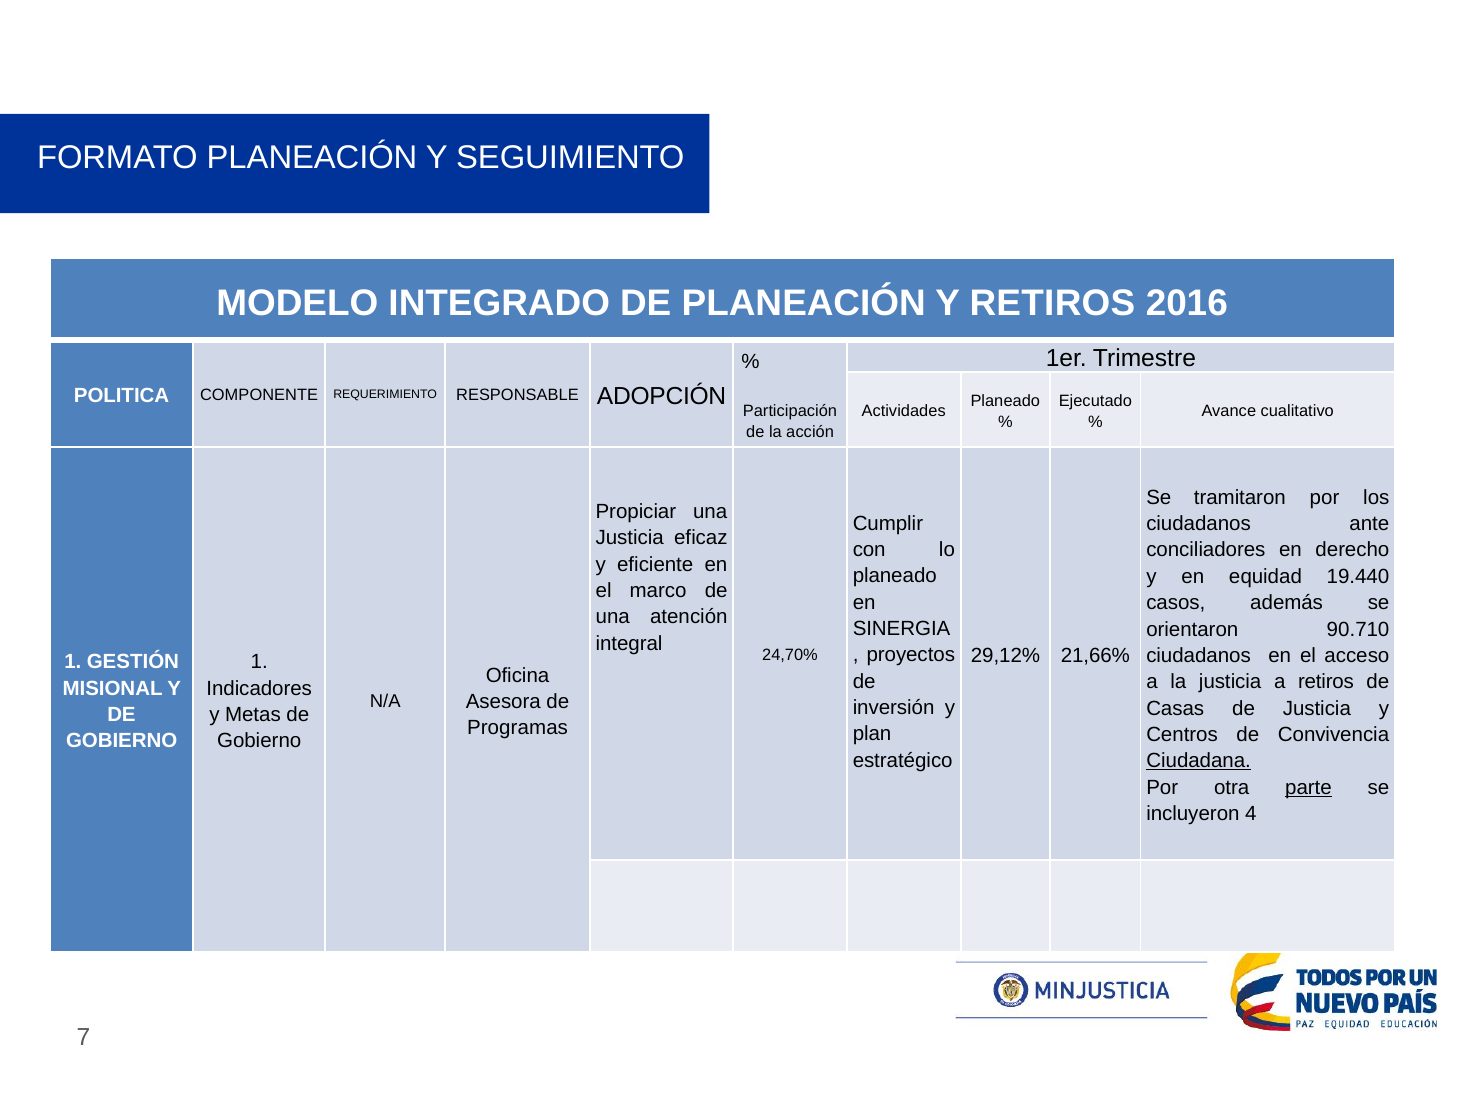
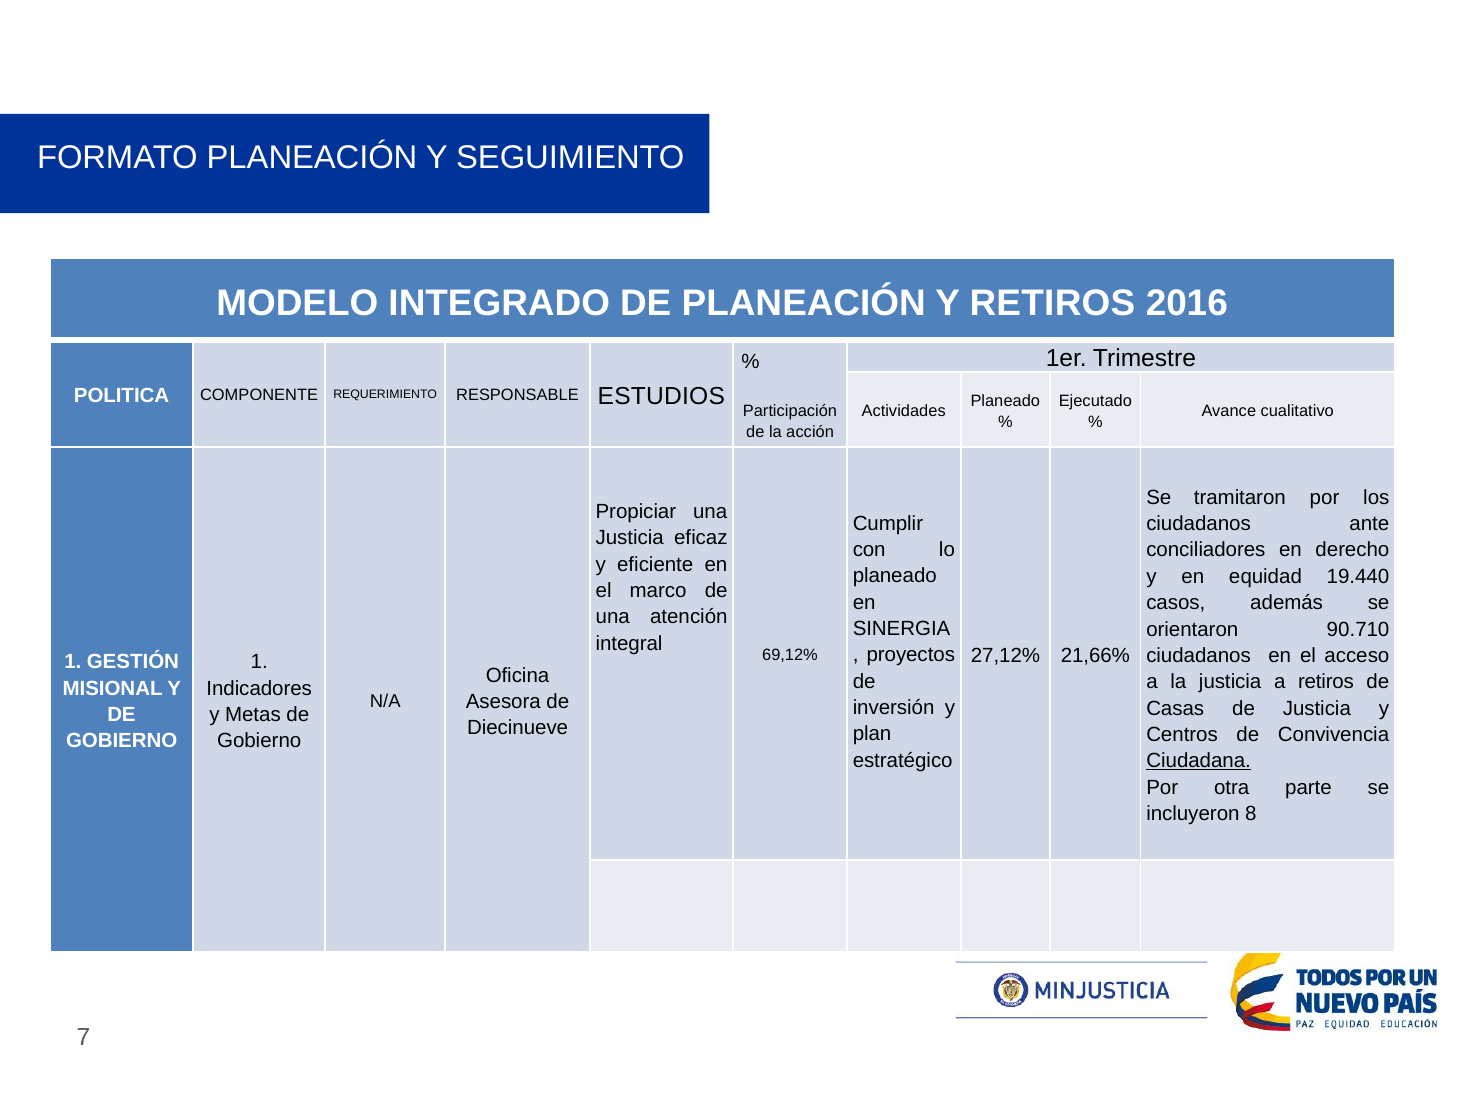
ADOPCIÓN: ADOPCIÓN -> ESTUDIOS (661, 396)
29,12%: 29,12% -> 27,12% (1006, 655)
24,70%: 24,70% -> 69,12% (790, 655)
Programas: Programas -> Diecinueve (518, 728)
parte underline: present -> none (1308, 787)
4: 4 -> 8 (1251, 813)
